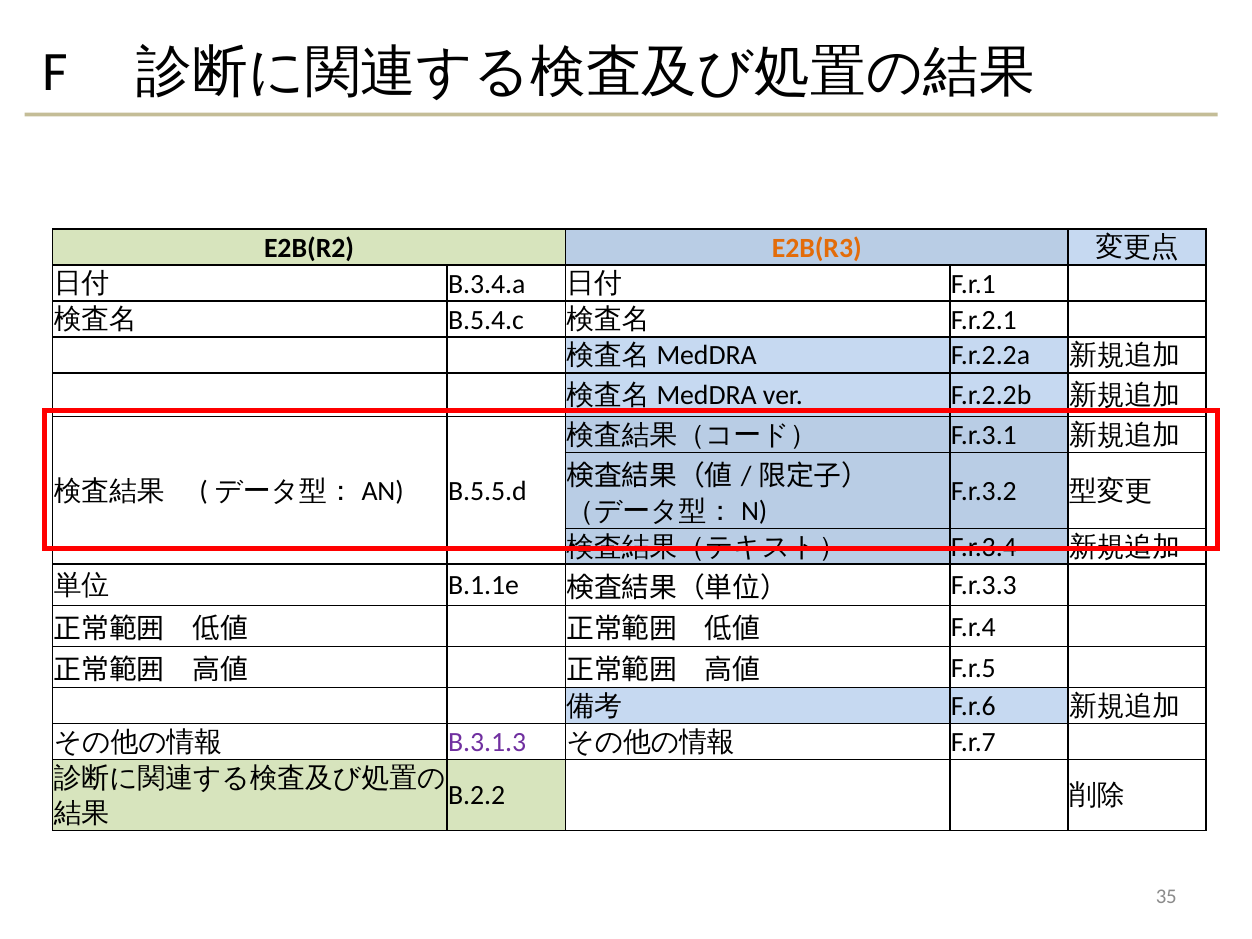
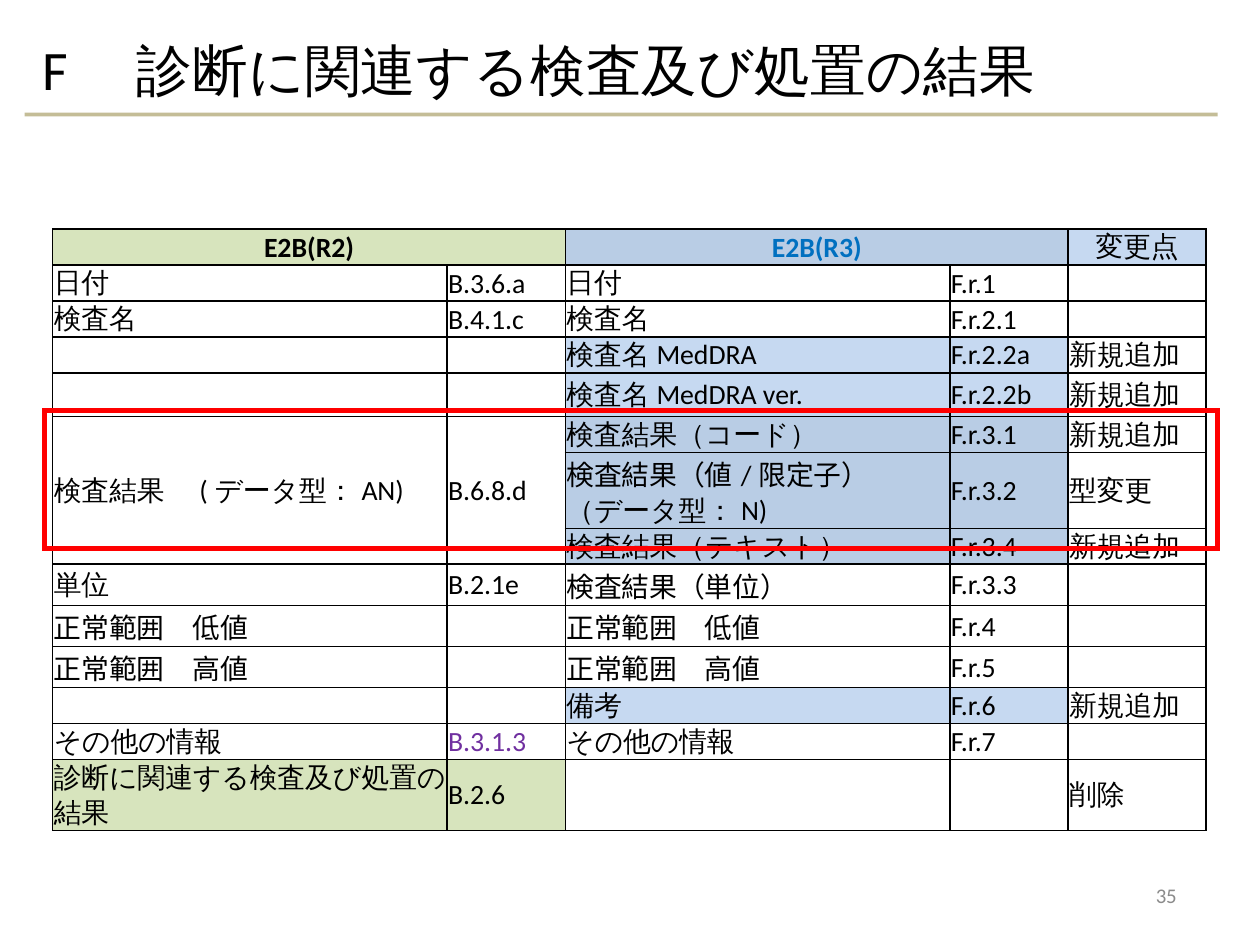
E2B(R3 colour: orange -> blue (817, 248)
B.3.4.a: B.3.4.a -> B.3.6.a (487, 284)
B.5.4.c: B.5.4.c -> B.4.1.c (486, 320)
B.5.5.d: B.5.5.d -> B.6.8.d (487, 491)
B.1.1e: B.1.1e -> B.2.1e (484, 586)
B.2.2: B.2.2 -> B.2.6 (477, 796)
